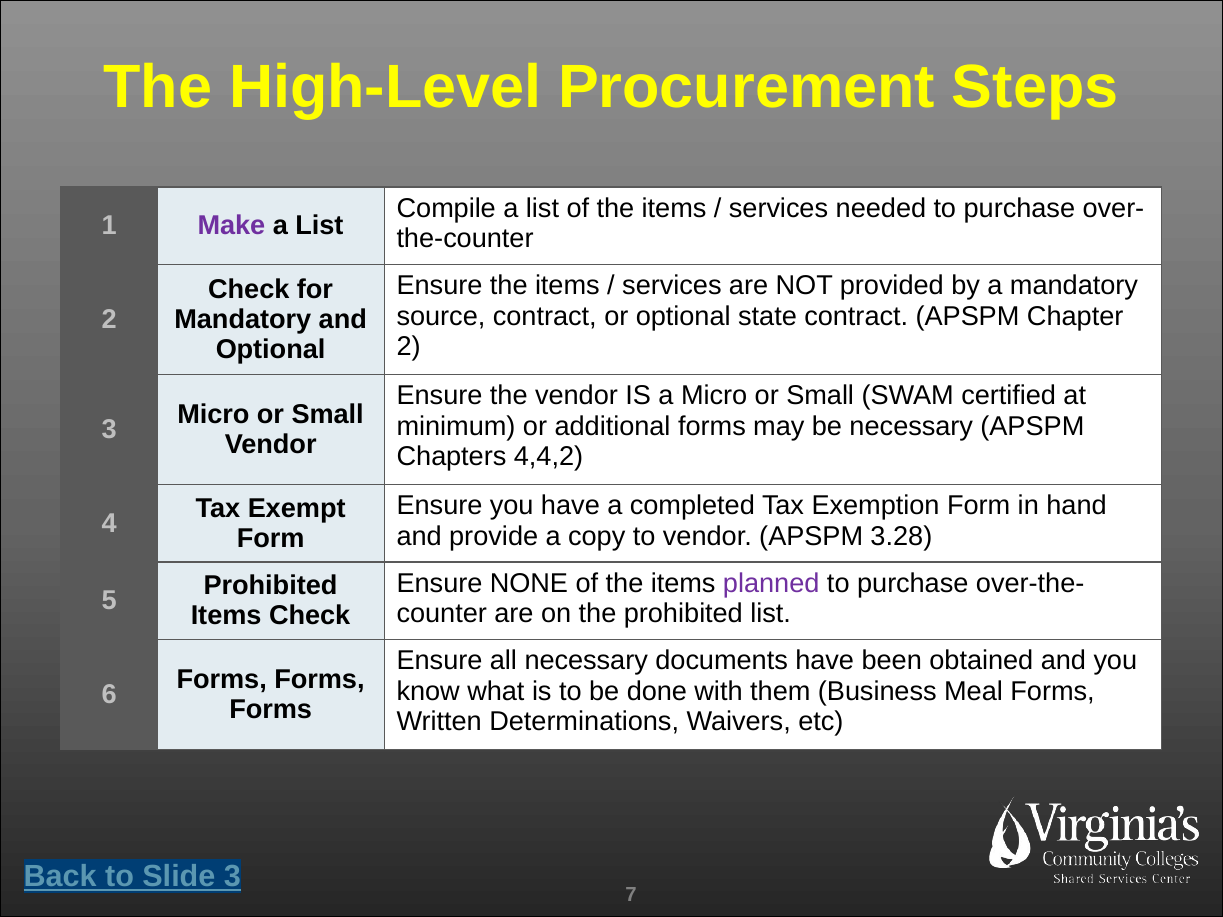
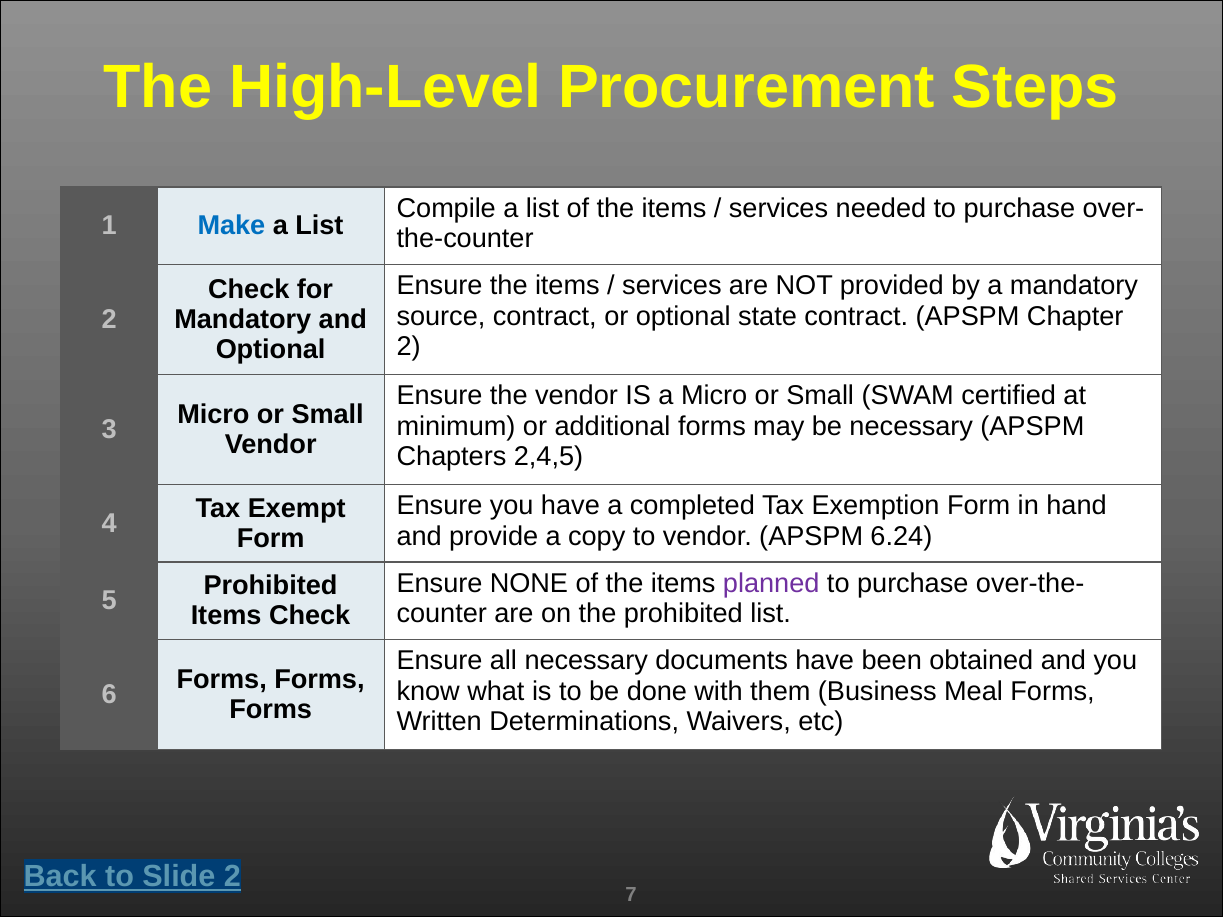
Make colour: purple -> blue (231, 226)
4,4,2: 4,4,2 -> 2,4,5 (549, 456)
3.28: 3.28 -> 6.24 (901, 536)
Slide 3: 3 -> 2 (232, 877)
